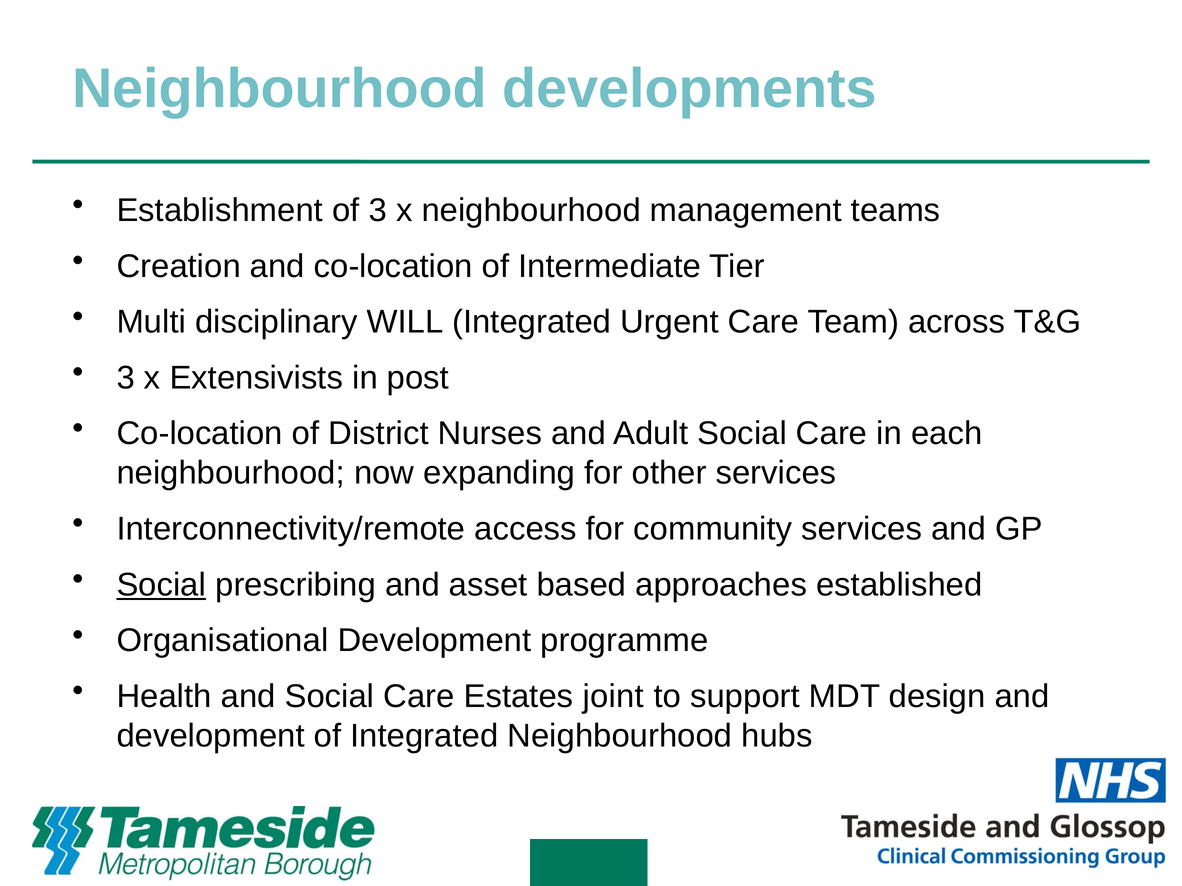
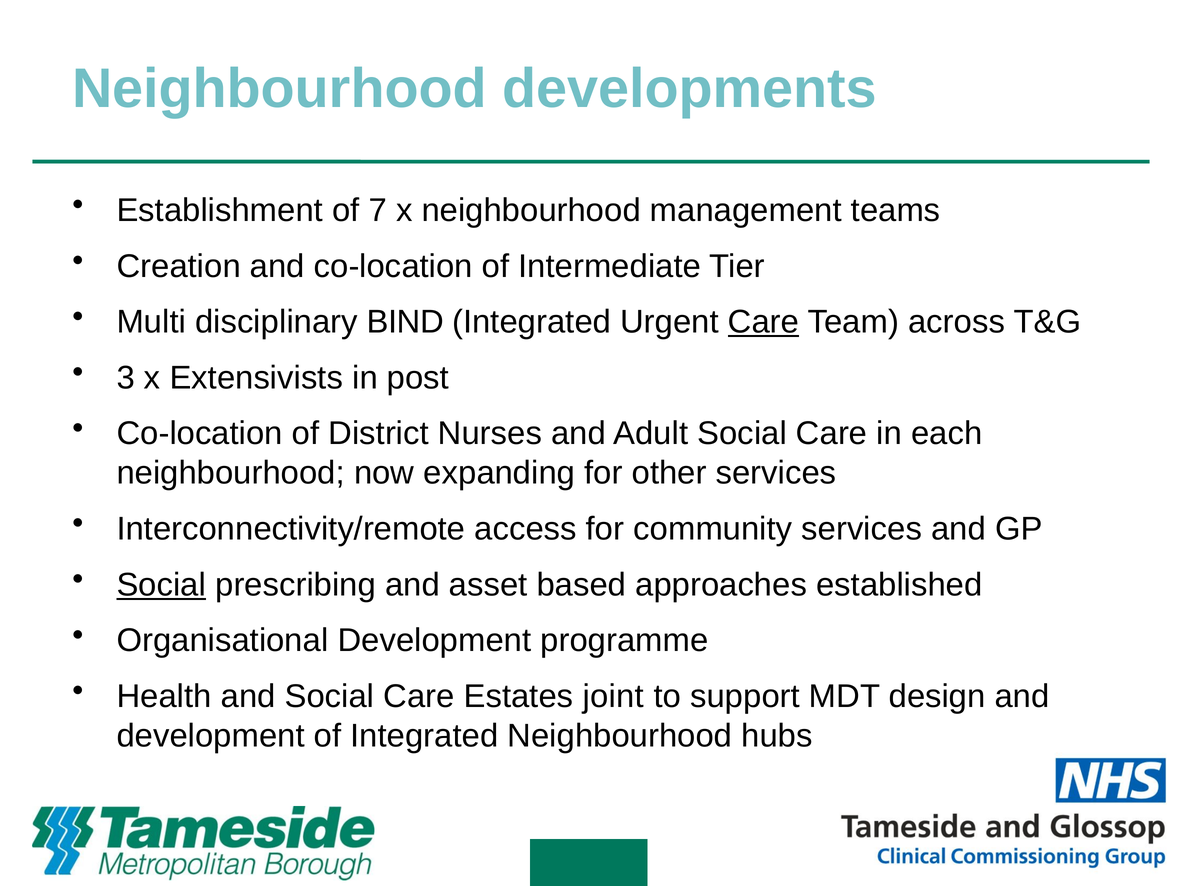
of 3: 3 -> 7 (378, 211)
WILL: WILL -> BIND (405, 322)
Care underline: none -> present (764, 322)
